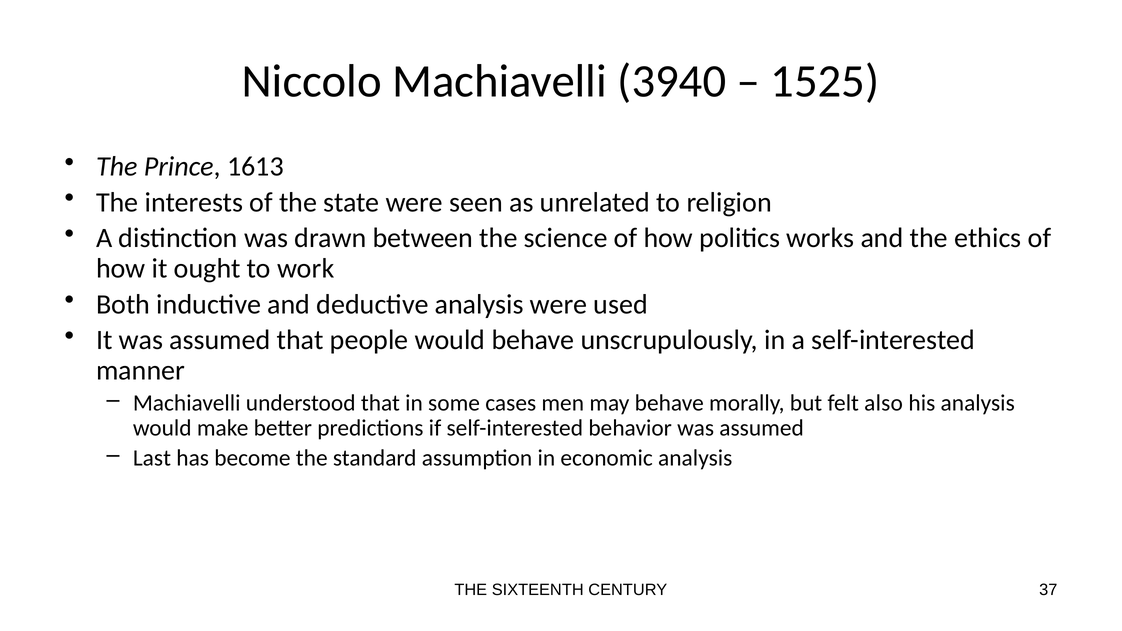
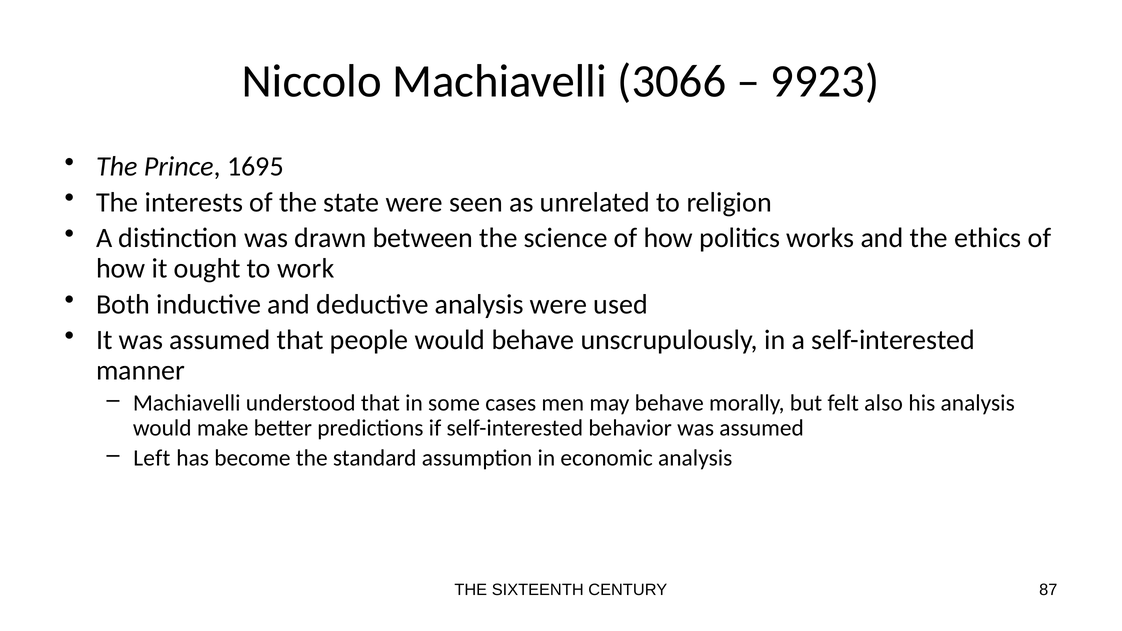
3940: 3940 -> 3066 (672, 81)
1525: 1525 -> 9923 (825, 81)
1613: 1613 -> 1695 (255, 166)
Last: Last -> Left (152, 458)
37: 37 -> 87 (1048, 590)
